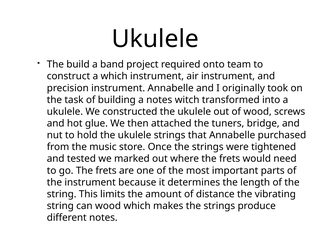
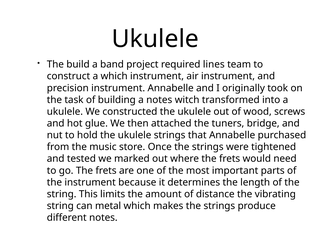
onto: onto -> lines (214, 64)
can wood: wood -> metal (108, 206)
